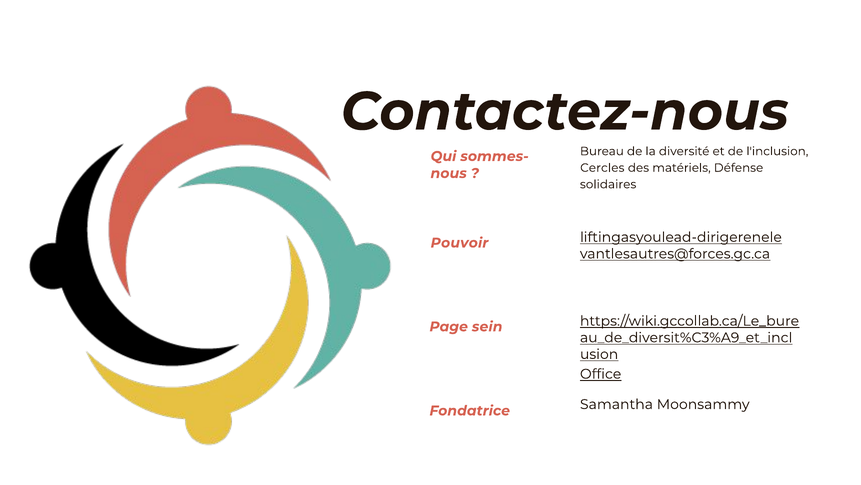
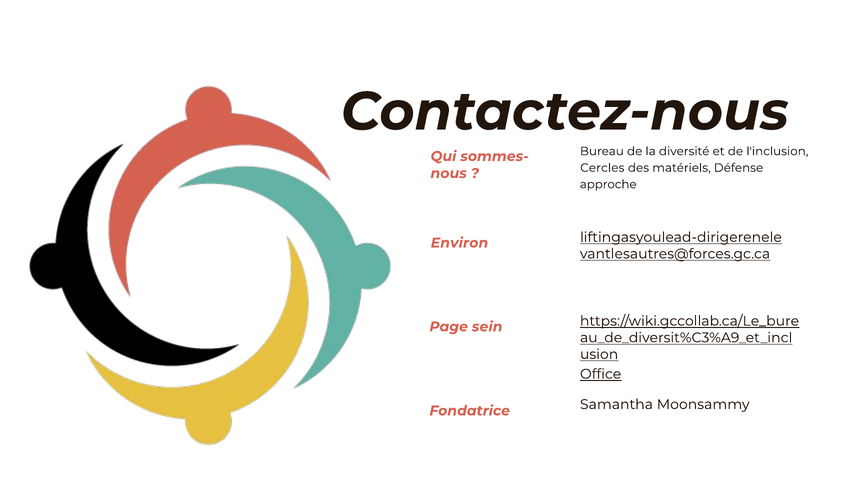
solidaires: solidaires -> approche (608, 184)
Pouvoir: Pouvoir -> Environ (460, 243)
